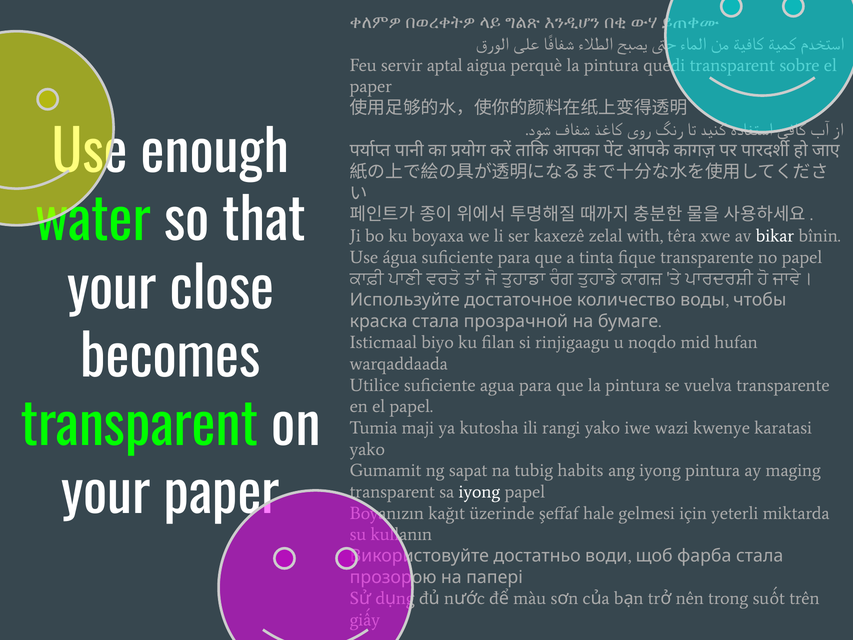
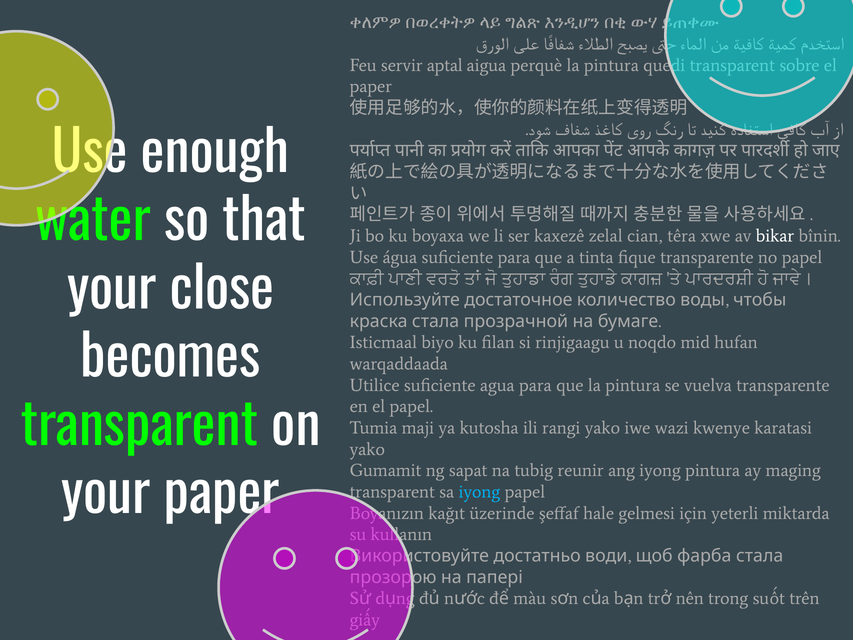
with: with -> cian (645, 236)
habits: habits -> reunir (581, 470)
iyong colour: white -> light blue (479, 492)
